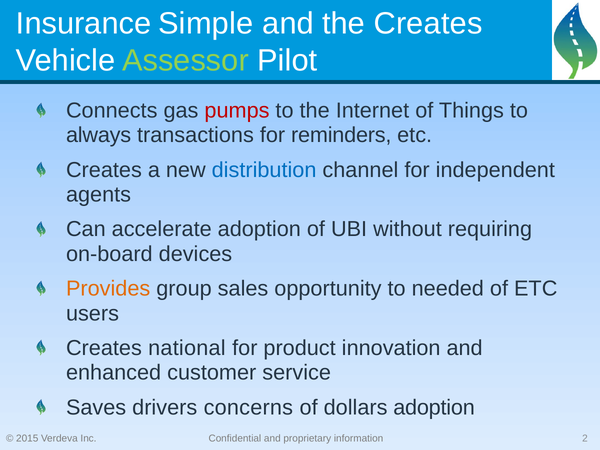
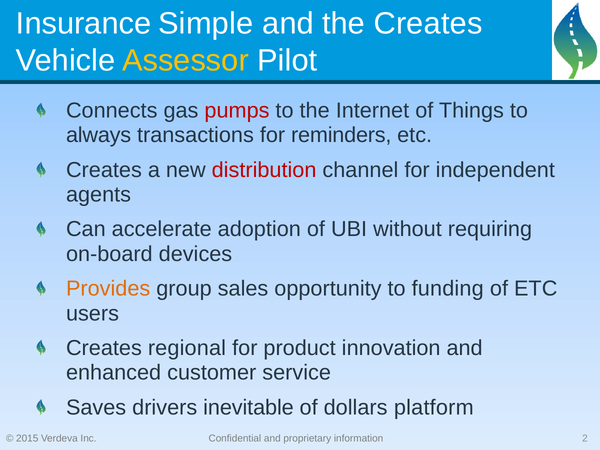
Assessor colour: light green -> yellow (185, 61)
distribution colour: blue -> red (264, 170)
needed: needed -> funding (448, 289)
national: national -> regional (187, 348)
concerns: concerns -> inevitable (248, 407)
dollars adoption: adoption -> platform (434, 407)
